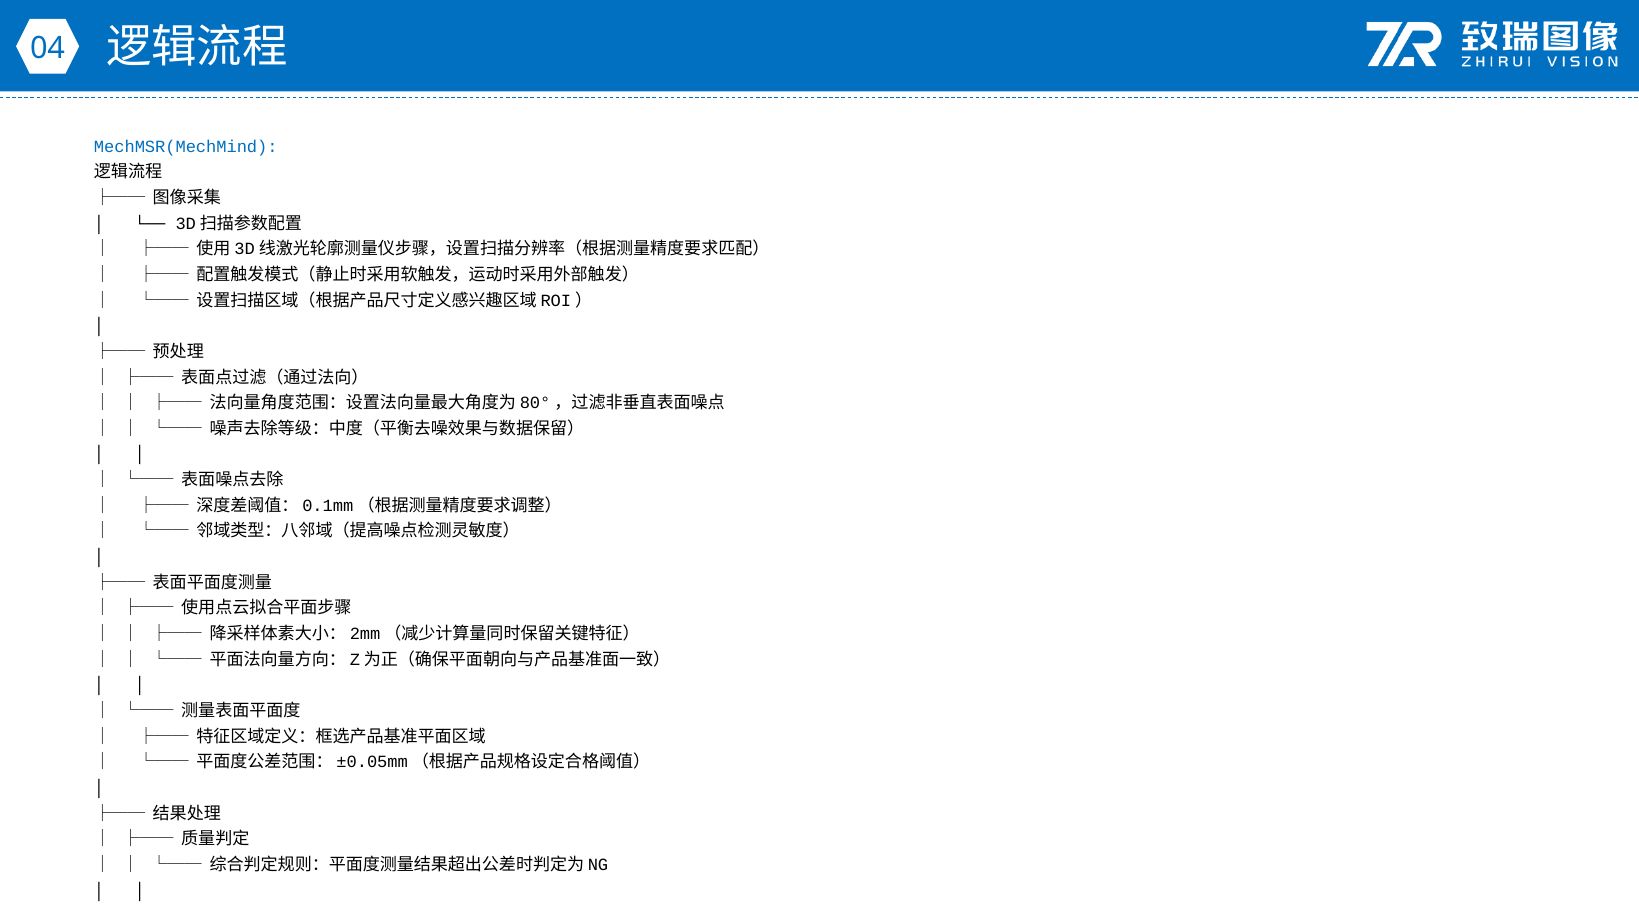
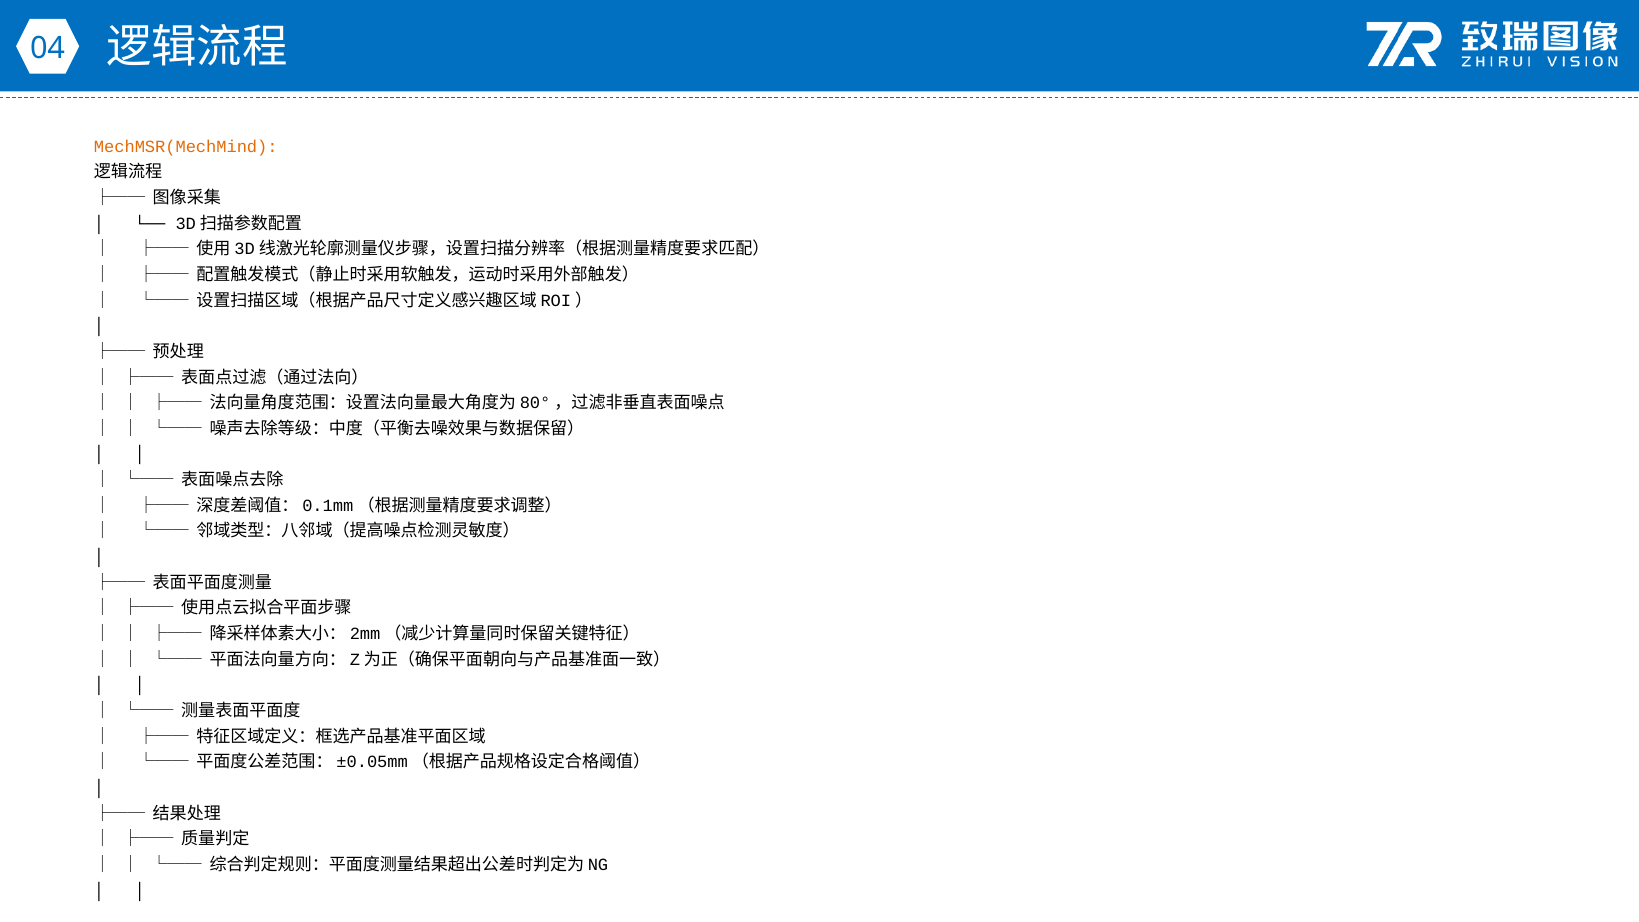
MechMSR(MechMind colour: blue -> orange (186, 147)
